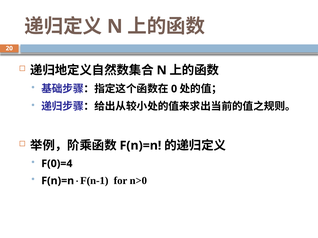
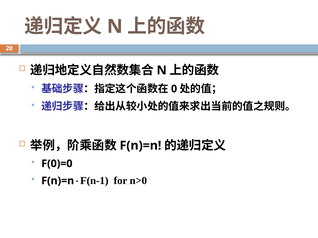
F(0)=4: F(0)=4 -> F(0)=0 (57, 164)
